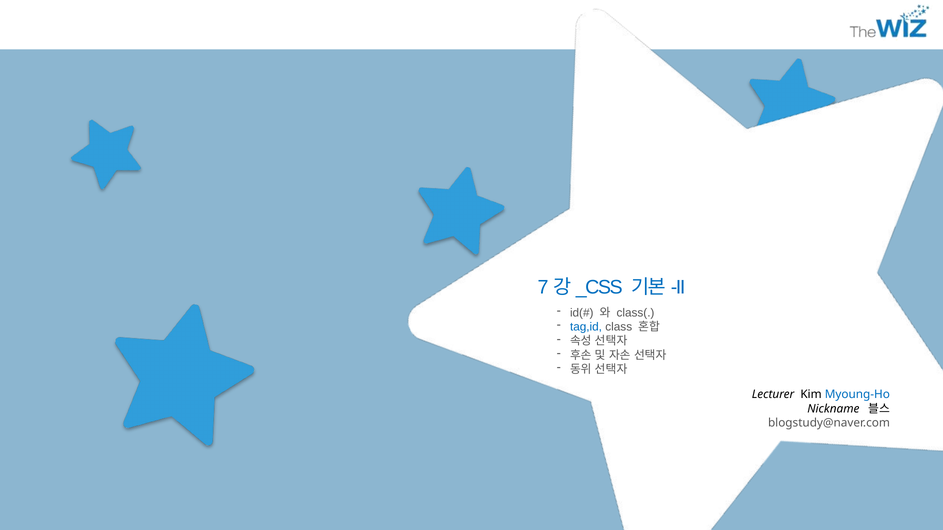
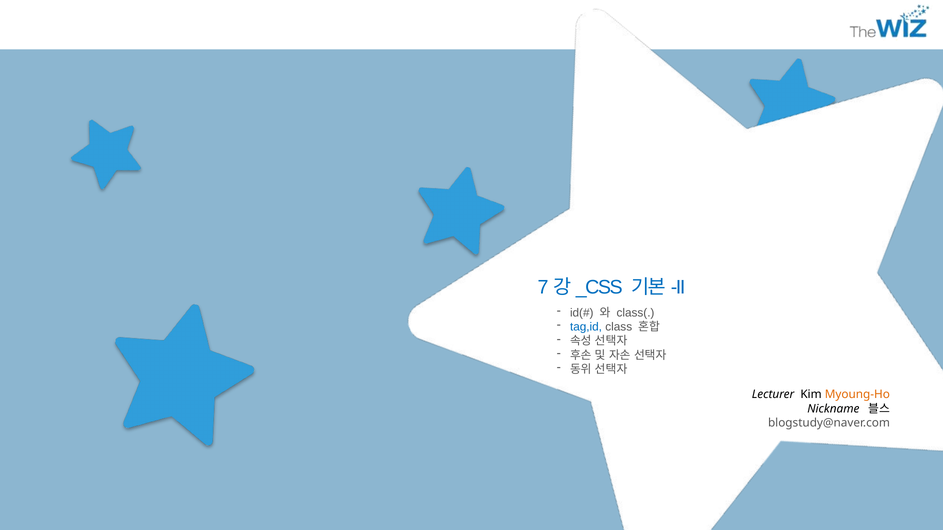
Myoung-Ho colour: blue -> orange (857, 395)
